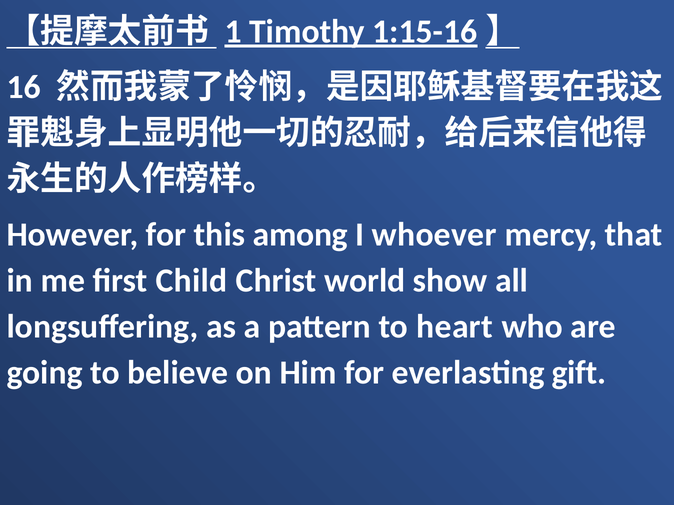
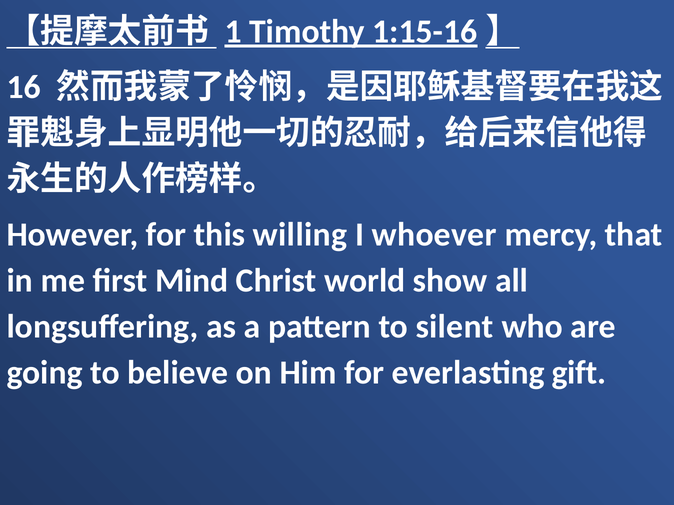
among: among -> willing (300, 235)
Child: Child -> Mind (192, 281)
heart: heart -> silent (455, 327)
